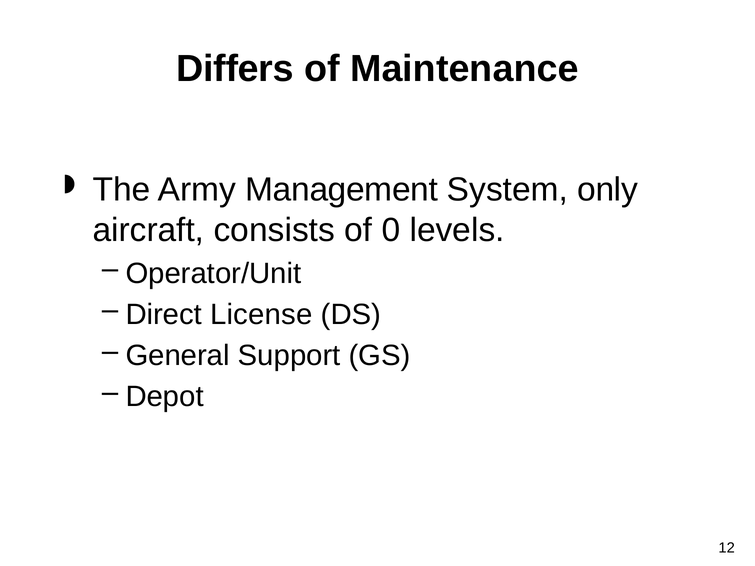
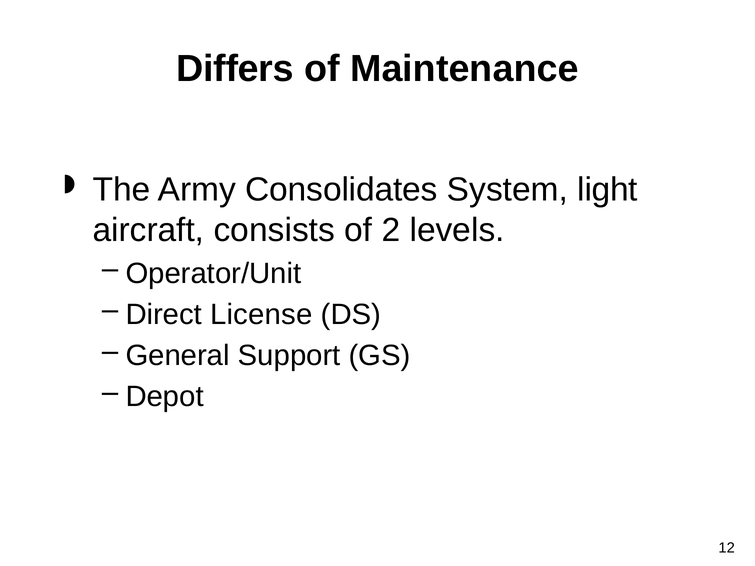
Management: Management -> Consolidates (342, 190)
only: only -> light (608, 190)
0: 0 -> 2 (391, 230)
